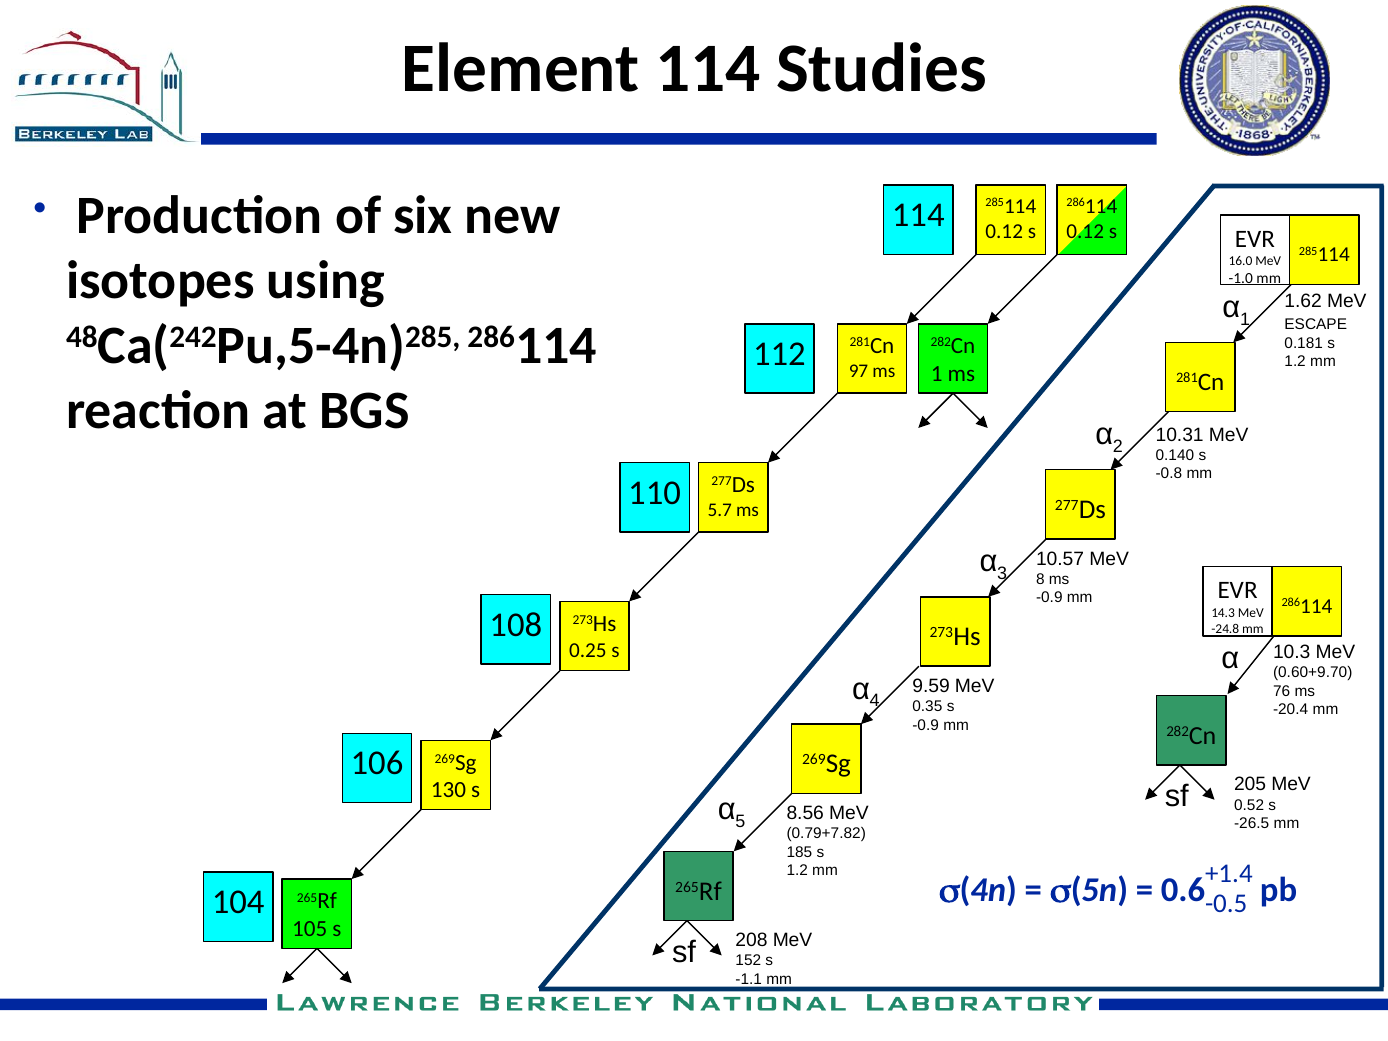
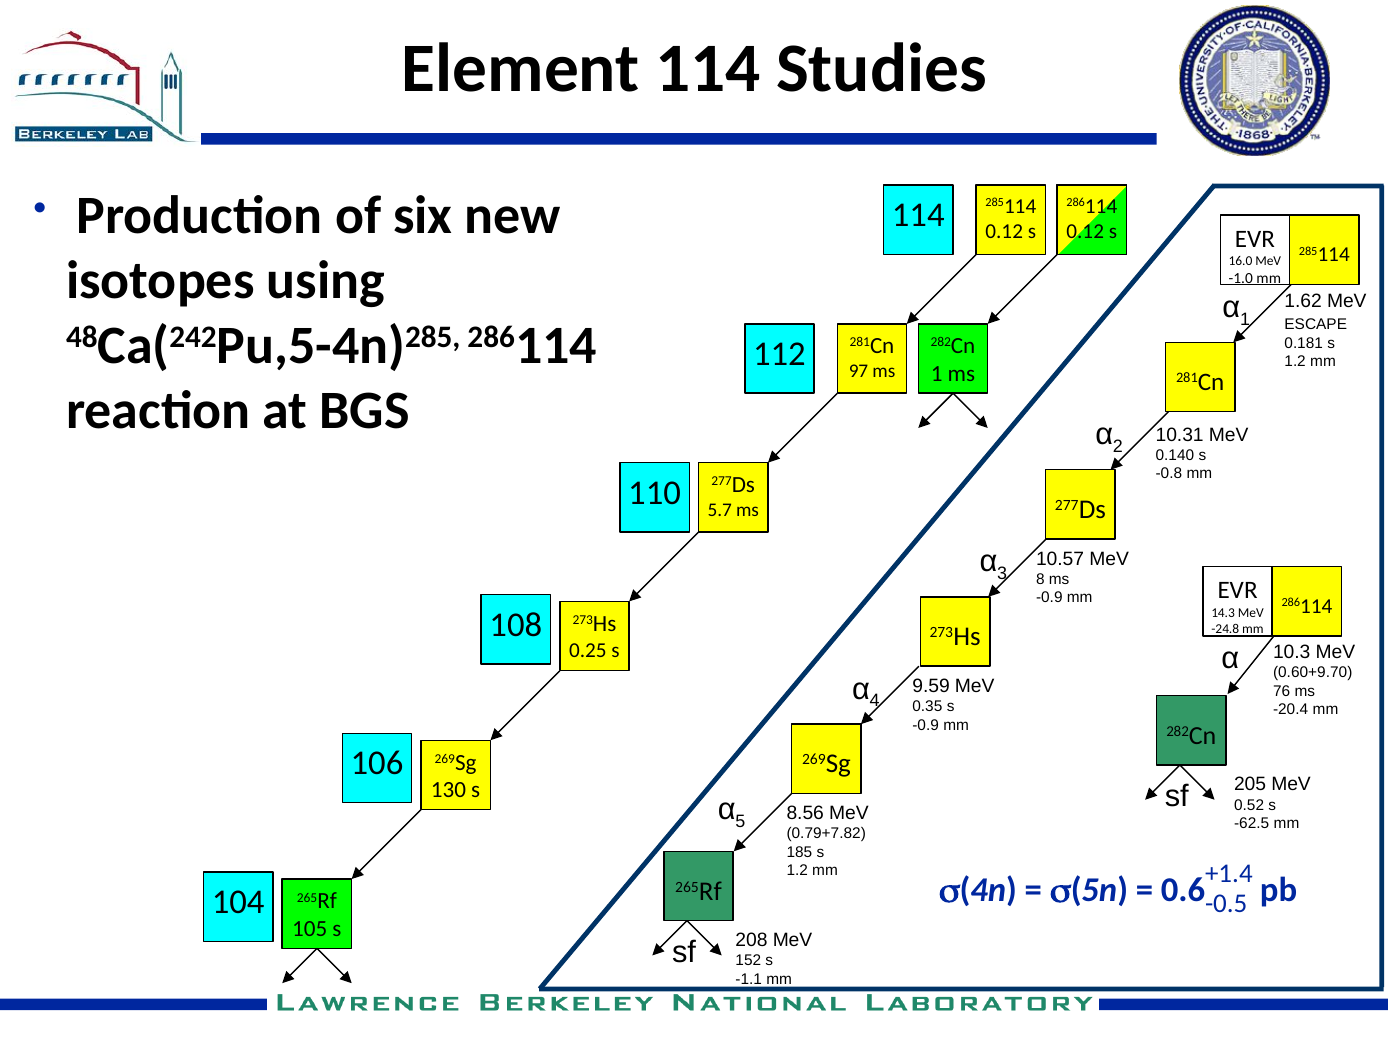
-26.5: -26.5 -> -62.5 (1252, 824)
